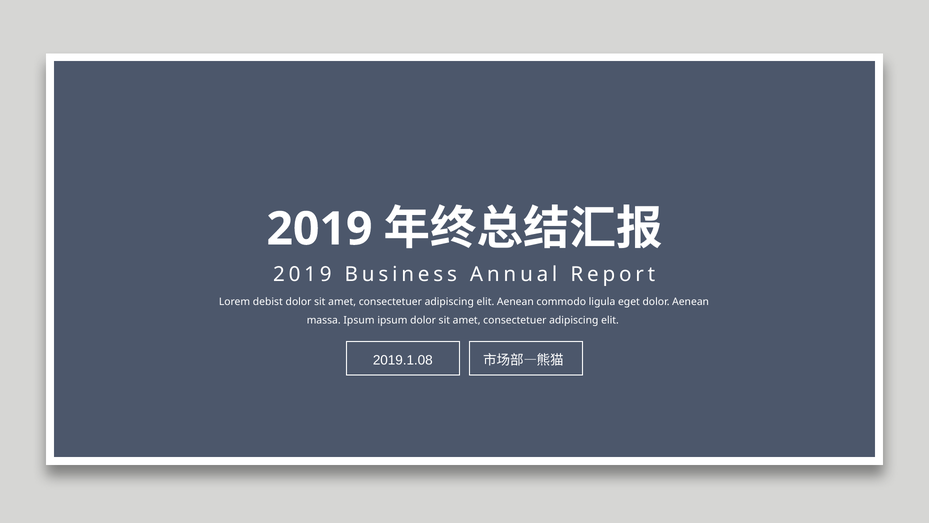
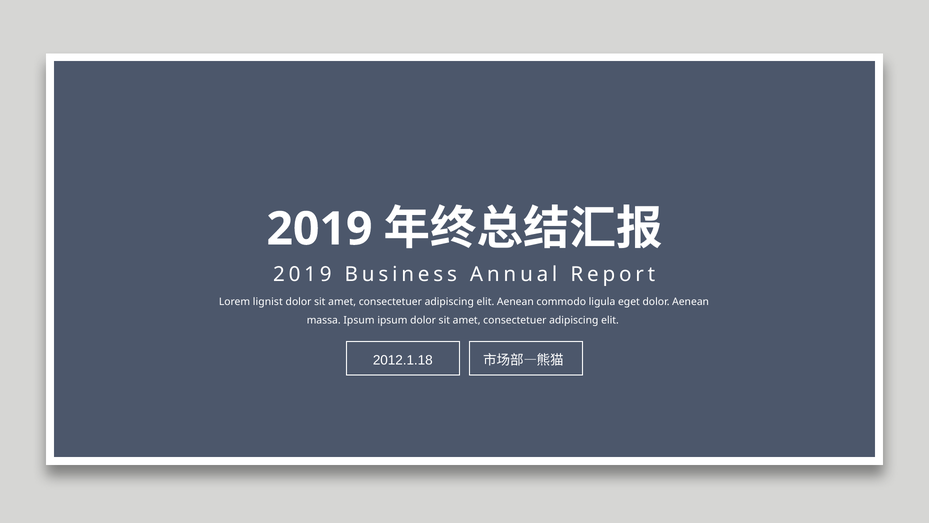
debist: debist -> lignist (268, 301)
2019.1.08: 2019.1.08 -> 2012.1.18 (403, 360)
